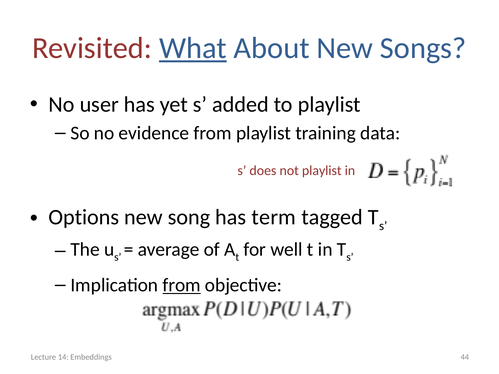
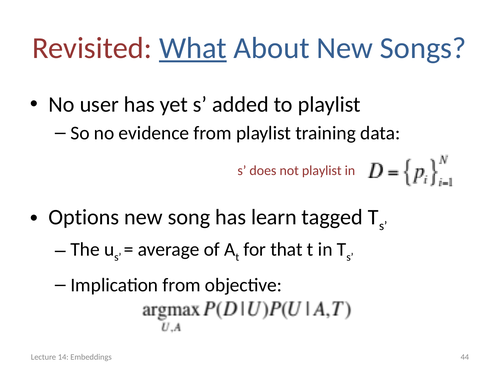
term: term -> learn (274, 217)
well: well -> that (287, 250)
from underline: present -> none (182, 285)
